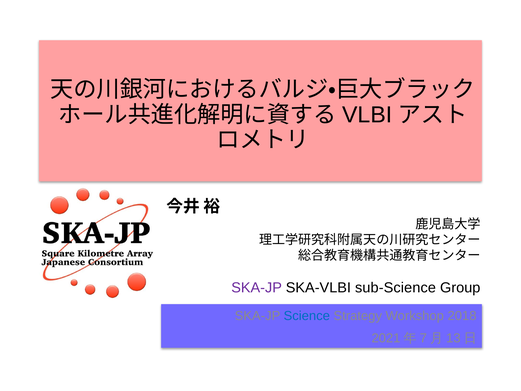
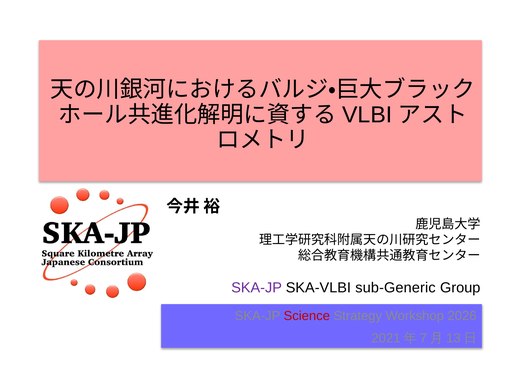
sub-Science: sub-Science -> sub-Generic (395, 287)
Science colour: blue -> red (307, 316)
2018: 2018 -> 2026 (462, 316)
